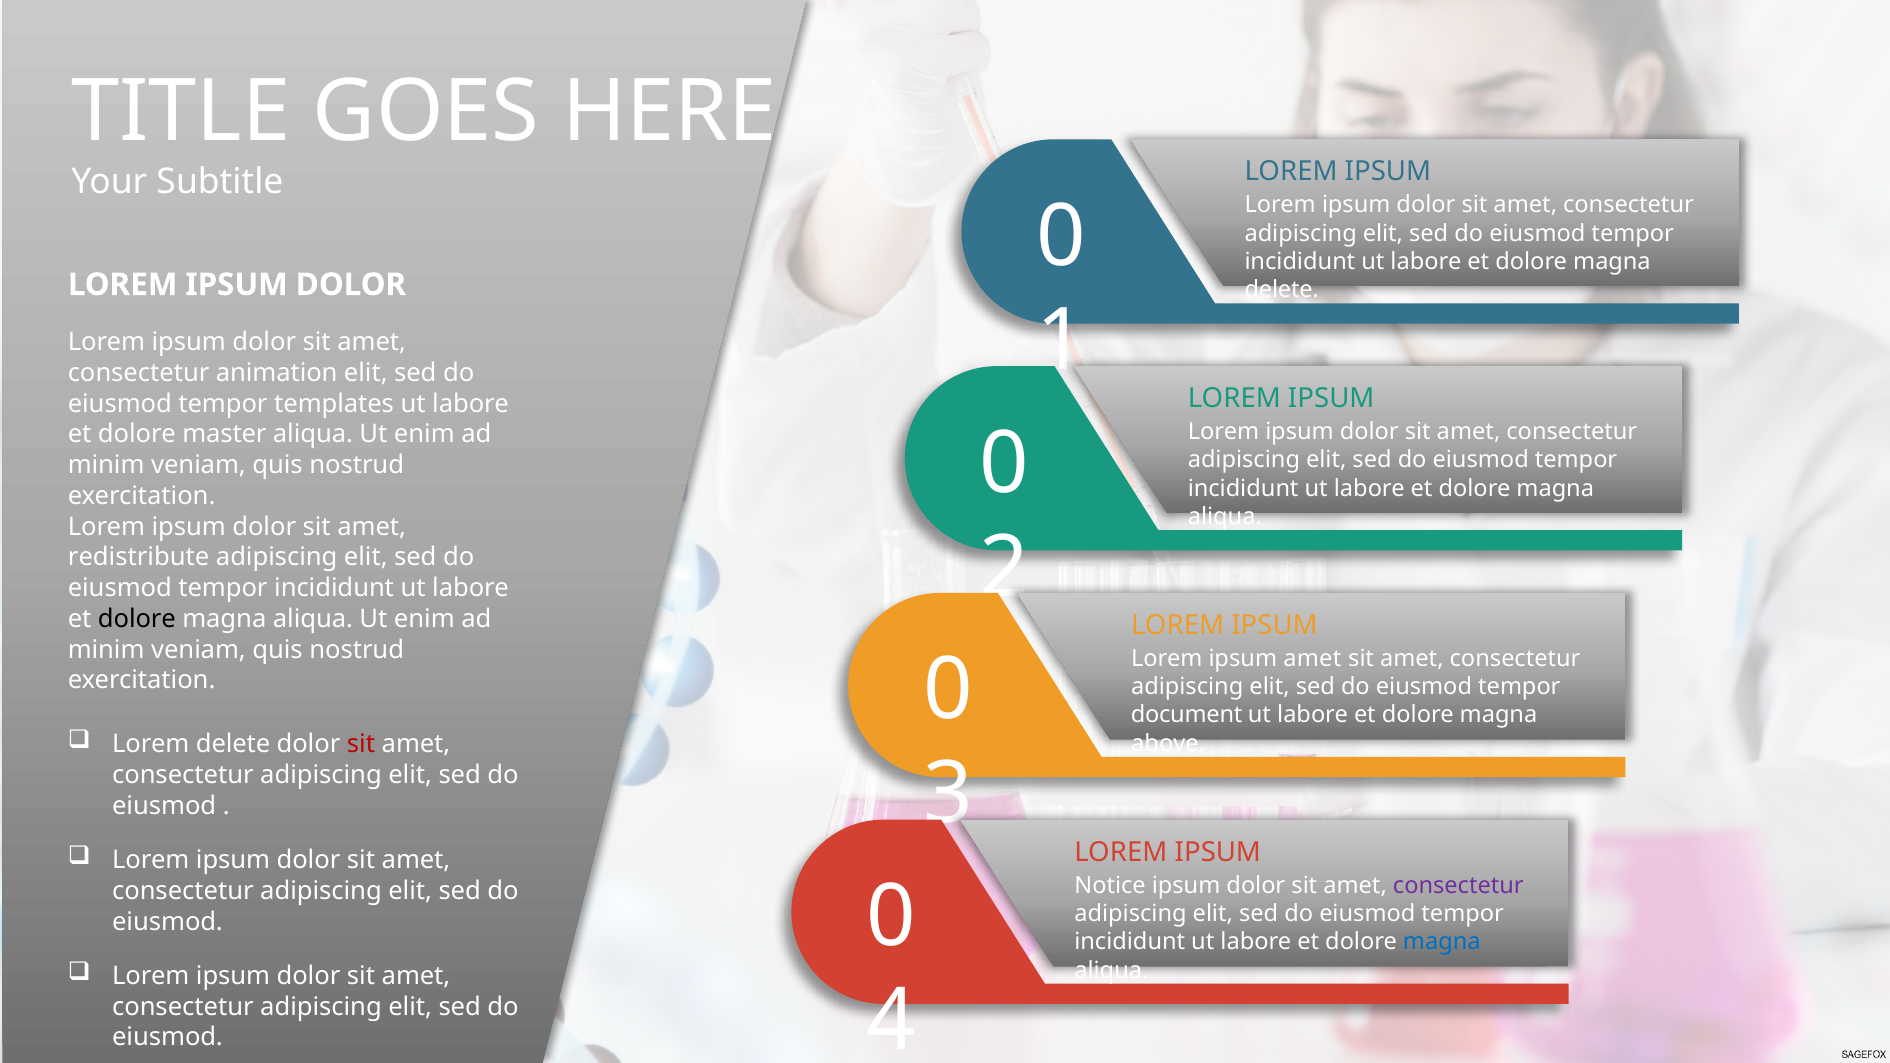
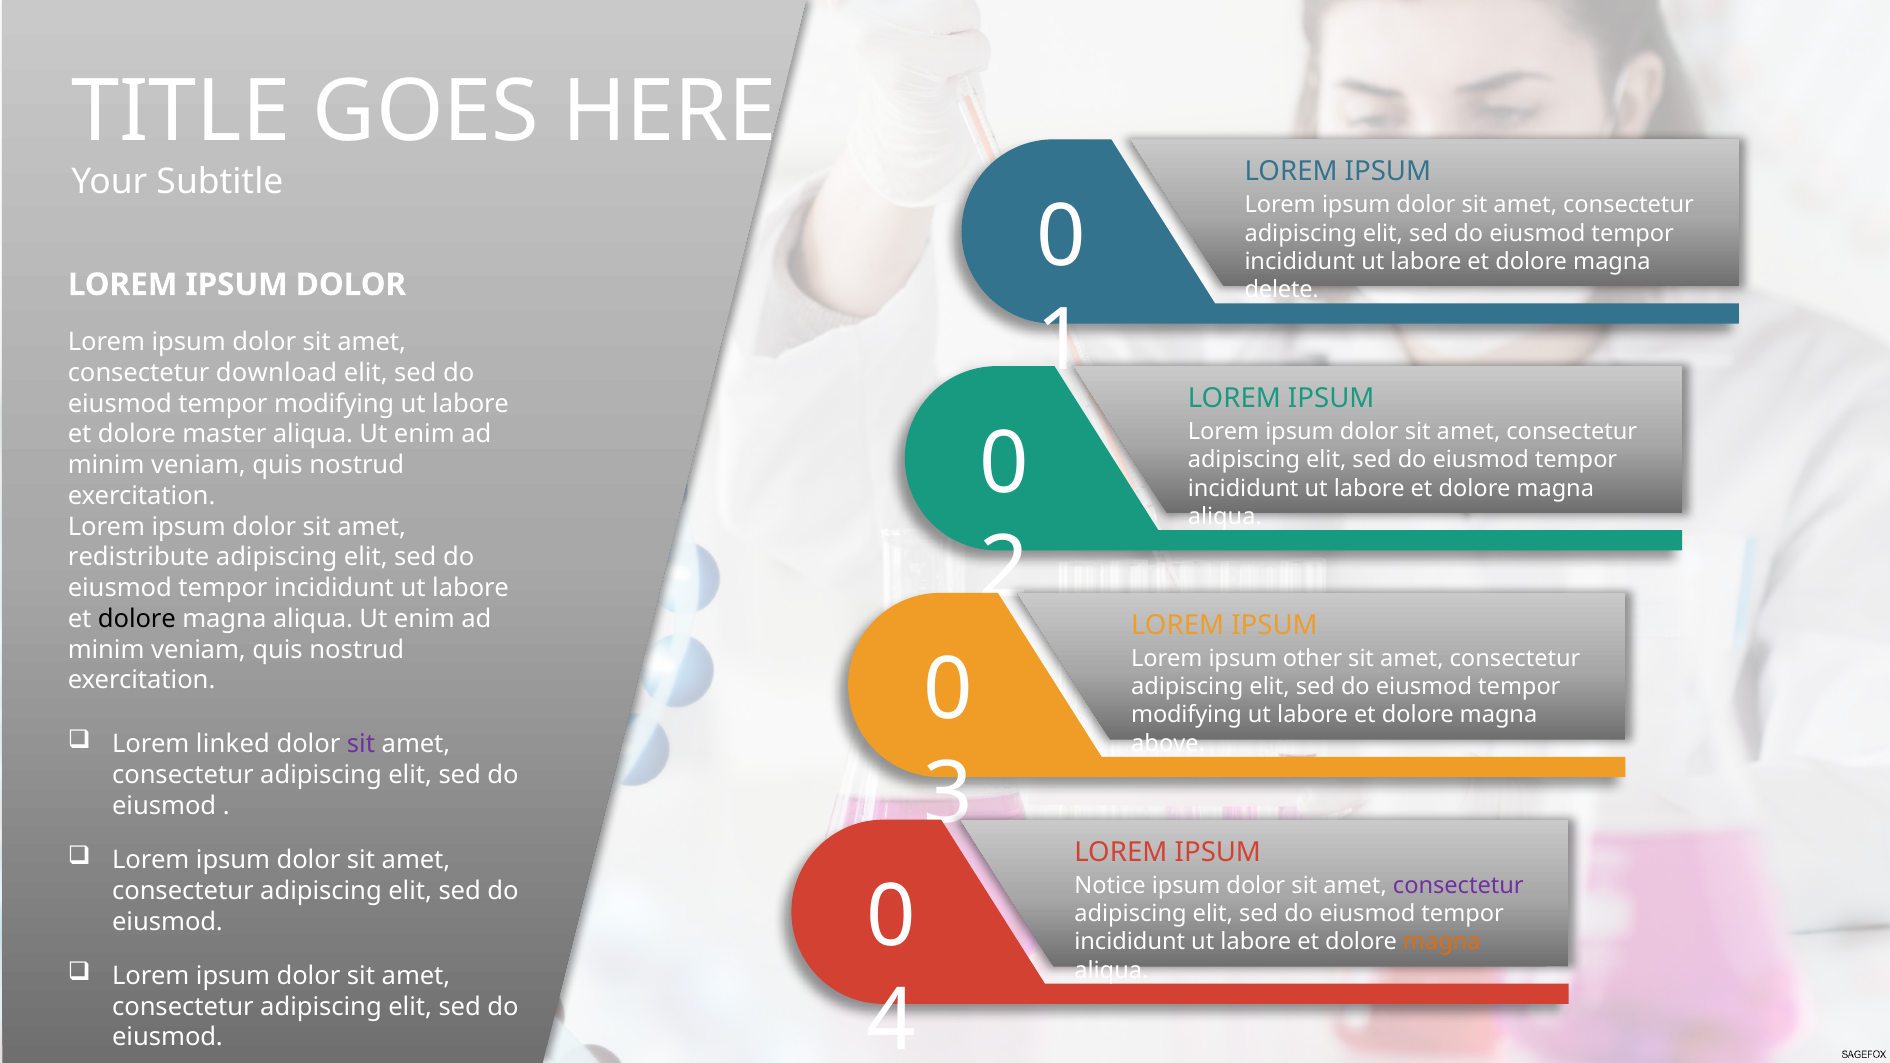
animation: animation -> download (277, 373)
templates: templates -> modifying (334, 404)
ipsum amet: amet -> other (1313, 659)
document: document -> modifying (1187, 715)
Lorem delete: delete -> linked (233, 744)
sit colour: red -> purple (361, 744)
magna colour: blue -> orange (1442, 942)
